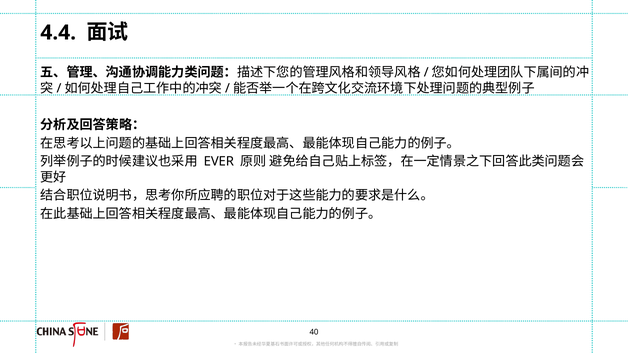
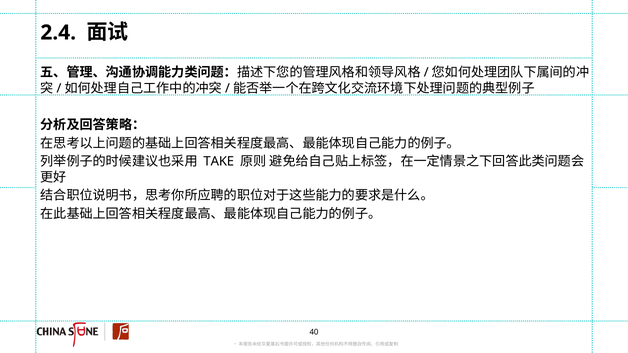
4.4: 4.4 -> 2.4 (58, 33)
EVER: EVER -> TAKE (219, 162)
